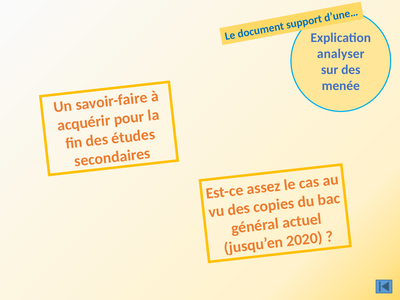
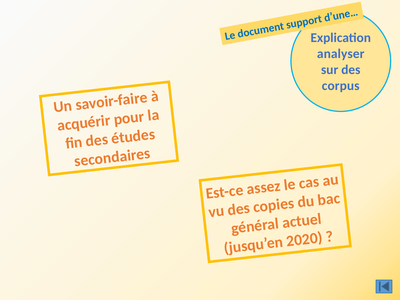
menée: menée -> corpus (341, 86)
